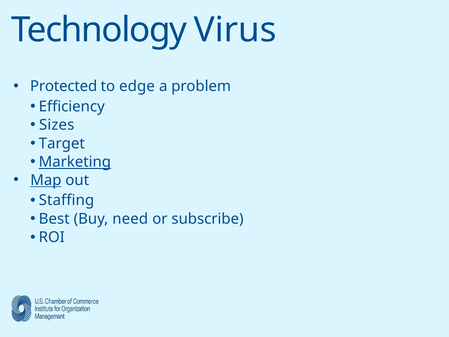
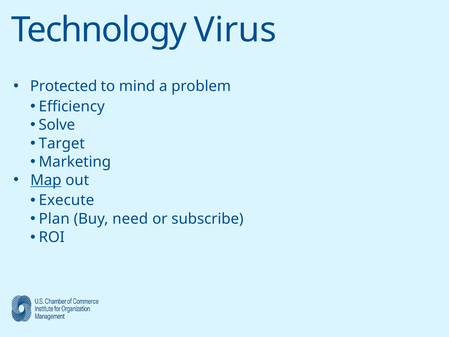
edge: edge -> mind (137, 86)
Sizes: Sizes -> Solve (57, 125)
Marketing underline: present -> none (75, 162)
Staffing: Staffing -> Execute (66, 200)
Best: Best -> Plan (54, 219)
